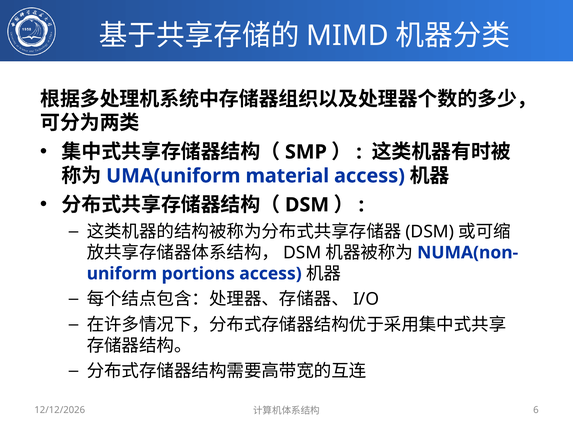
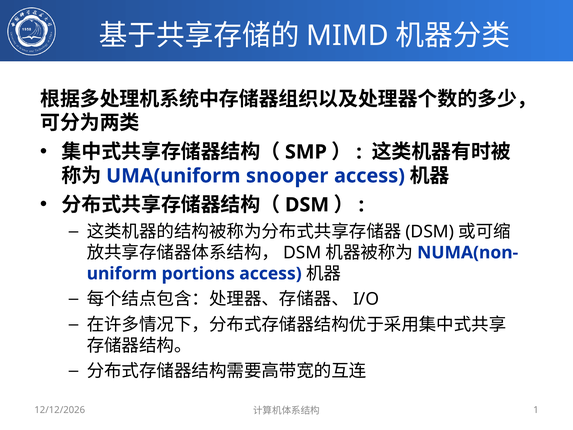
material: material -> snooper (287, 176)
6: 6 -> 1 (536, 410)
